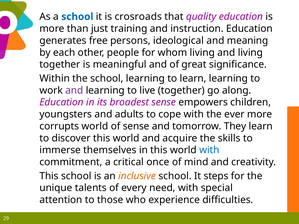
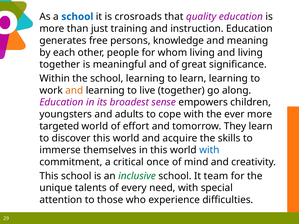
ideological: ideological -> knowledge (179, 41)
and colour: purple -> orange (74, 90)
corrupts: corrupts -> targeted (59, 126)
of sense: sense -> effort (136, 126)
inclusive colour: orange -> green (137, 176)
steps: steps -> team (216, 176)
